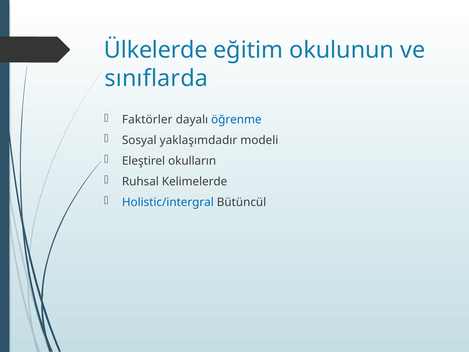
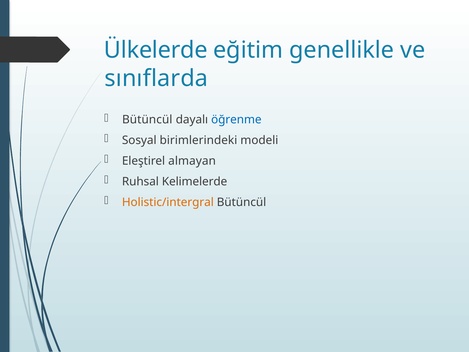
okulunun: okulunun -> genellikle (342, 50)
Faktörler: Faktörler -> Bütüncül (147, 120)
yaklaşımdadır: yaklaşımdadır -> birimlerindeki (198, 140)
okulların: okulların -> almayan (192, 161)
Holistic/intergral colour: blue -> orange (168, 202)
